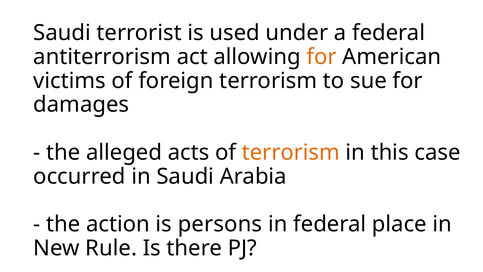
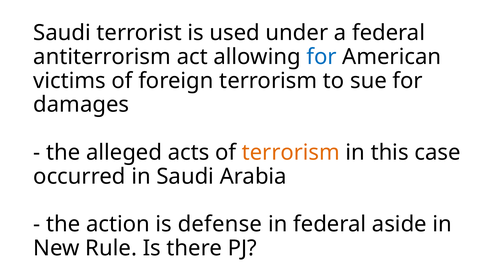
for colour: orange -> blue (321, 57)
persons: persons -> defense (220, 224)
place: place -> aside (399, 224)
